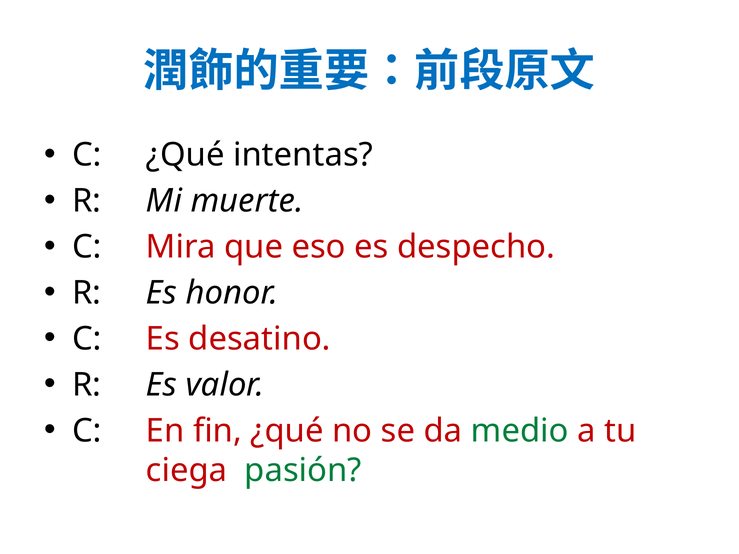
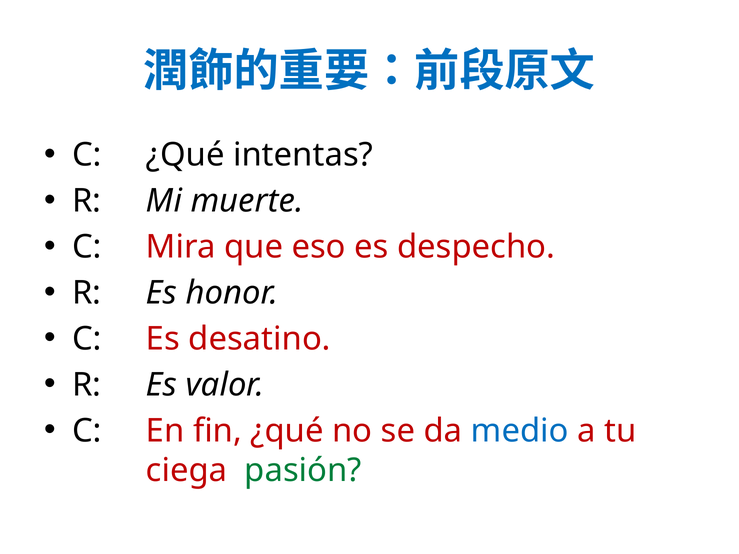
medio colour: green -> blue (520, 431)
